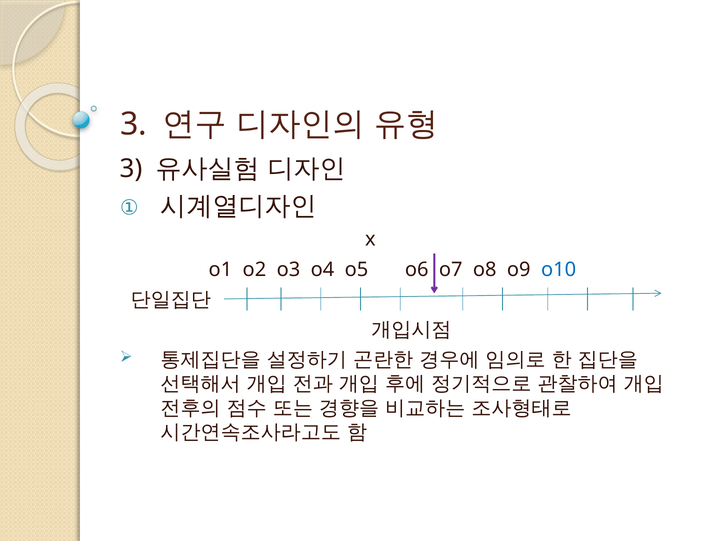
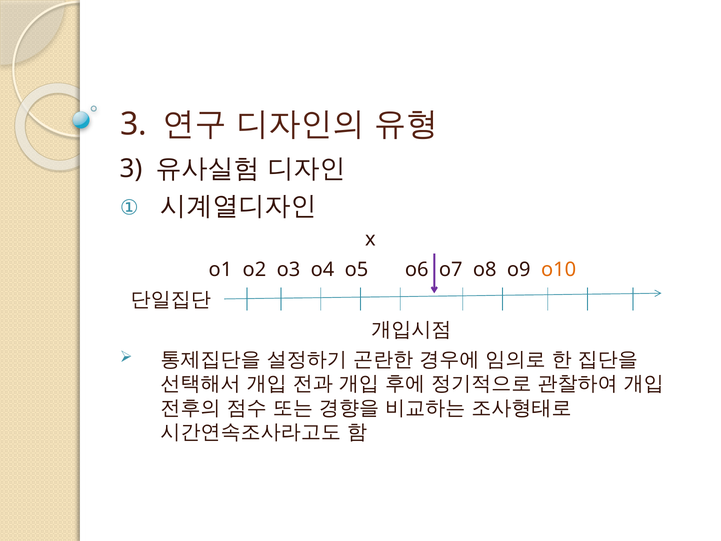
o10 colour: blue -> orange (559, 269)
